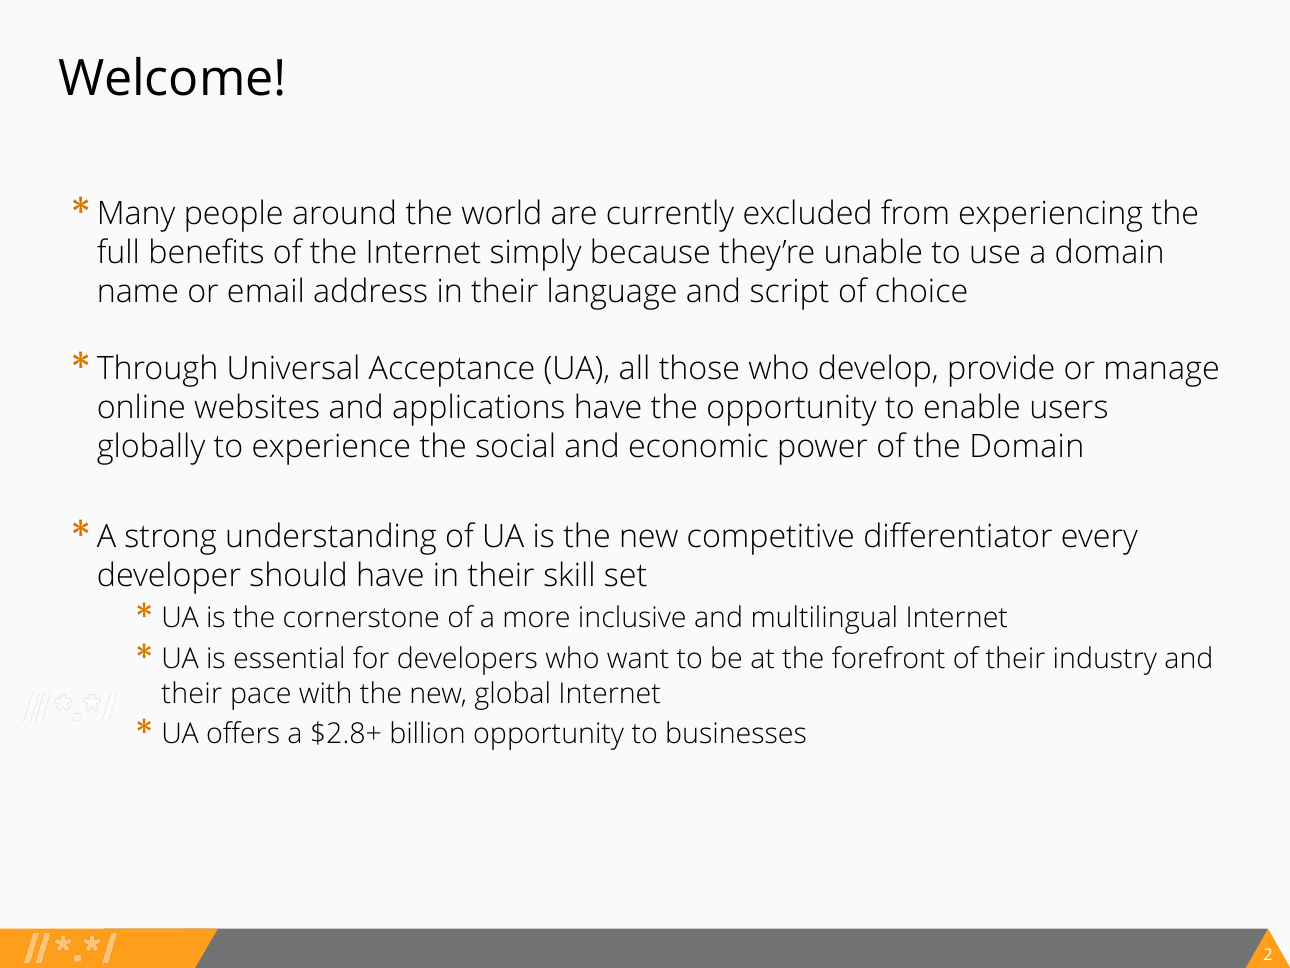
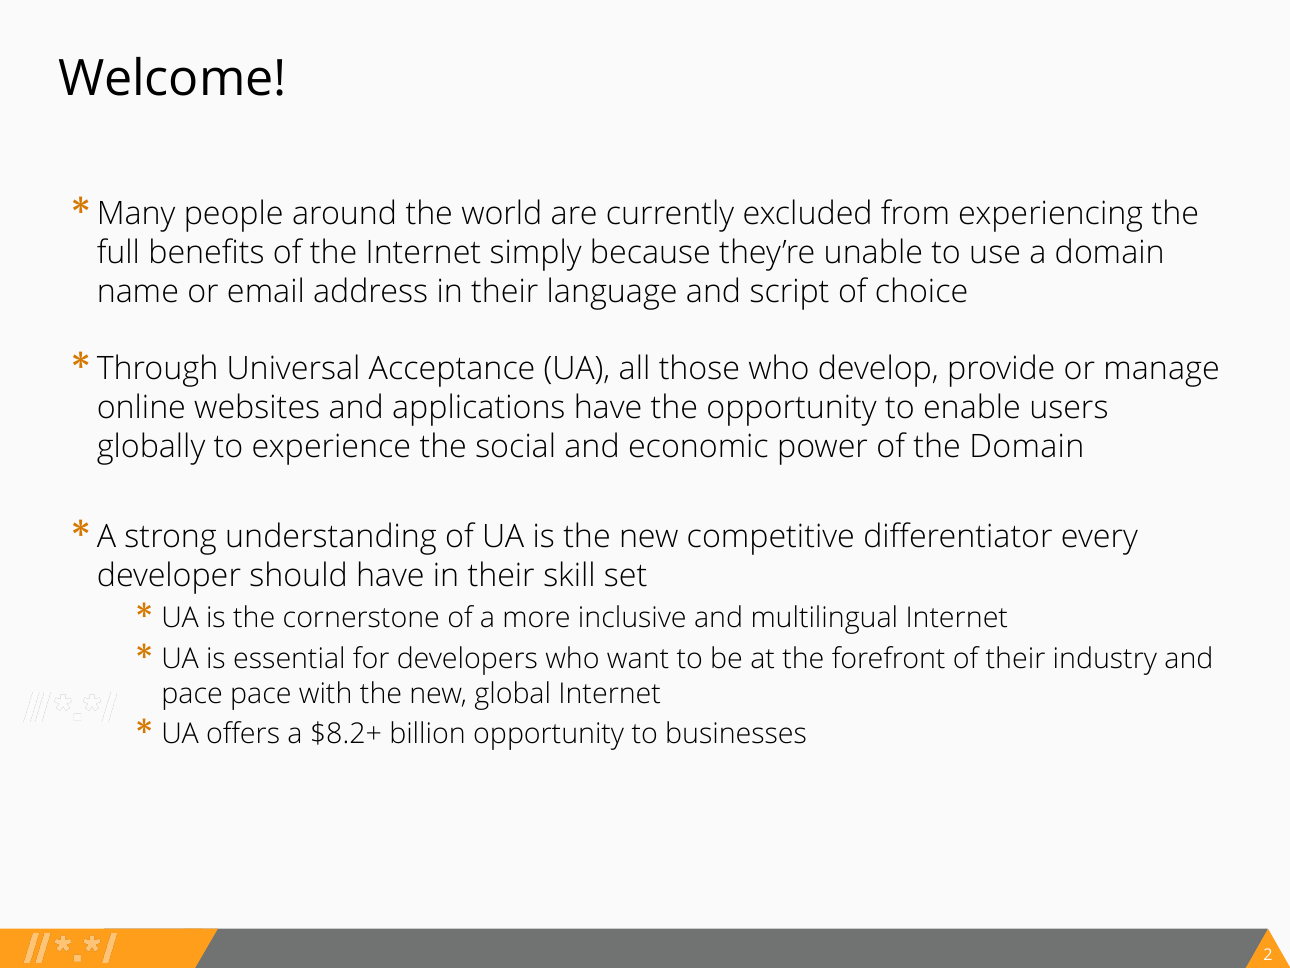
their: their -> pace (192, 693)
$2.8+: $2.8+ -> $8.2+ (346, 734)
